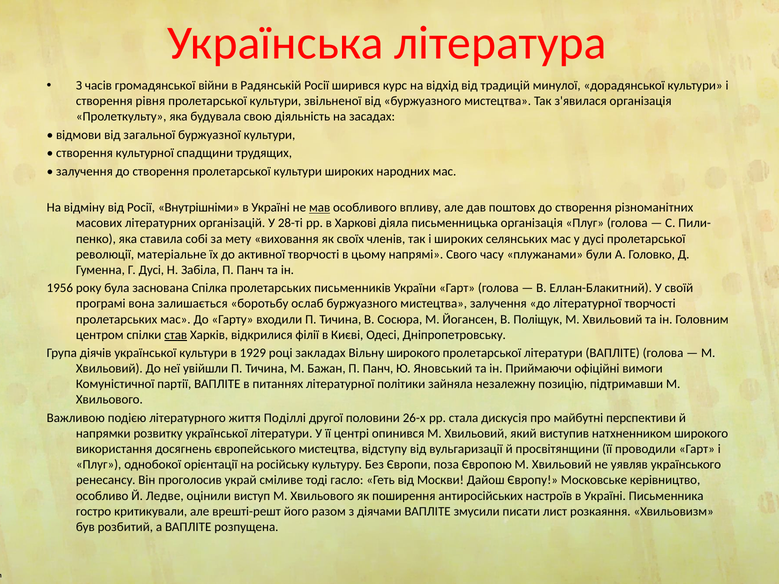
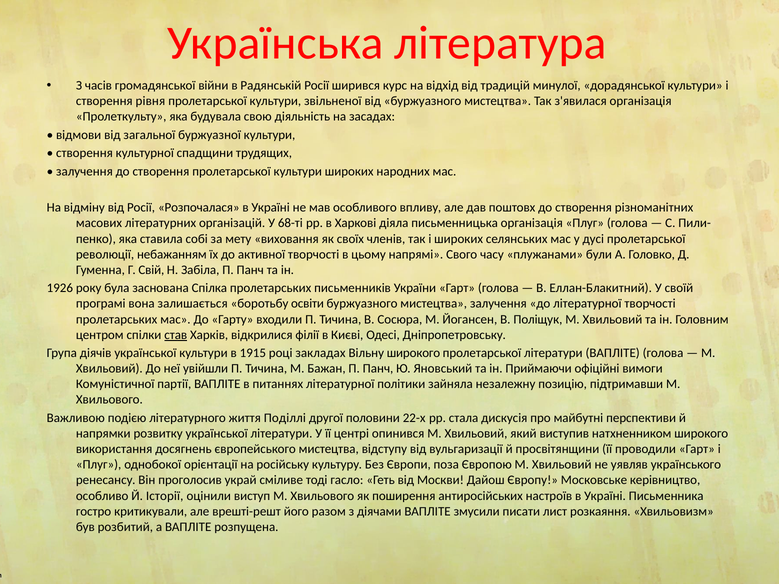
Внутрішніми: Внутрішніми -> Розпочалася (199, 208)
мав underline: present -> none (320, 208)
28-ті: 28-ті -> 68-ті (290, 223)
матеріальне: матеріальне -> небажанням (172, 254)
Г Дусі: Дусі -> Свій (151, 270)
1956: 1956 -> 1926 (60, 288)
ослаб: ослаб -> освіти (308, 304)
1929: 1929 -> 1915 (253, 353)
26-х: 26-х -> 22-х (414, 418)
Ледве: Ледве -> Історії (165, 496)
